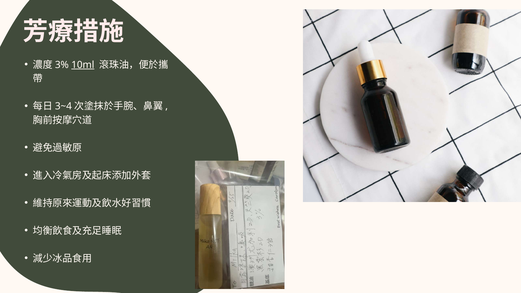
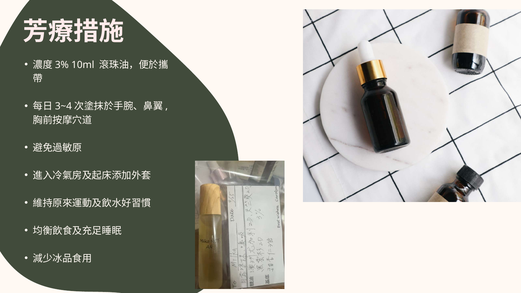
10ml underline: present -> none (83, 65)
